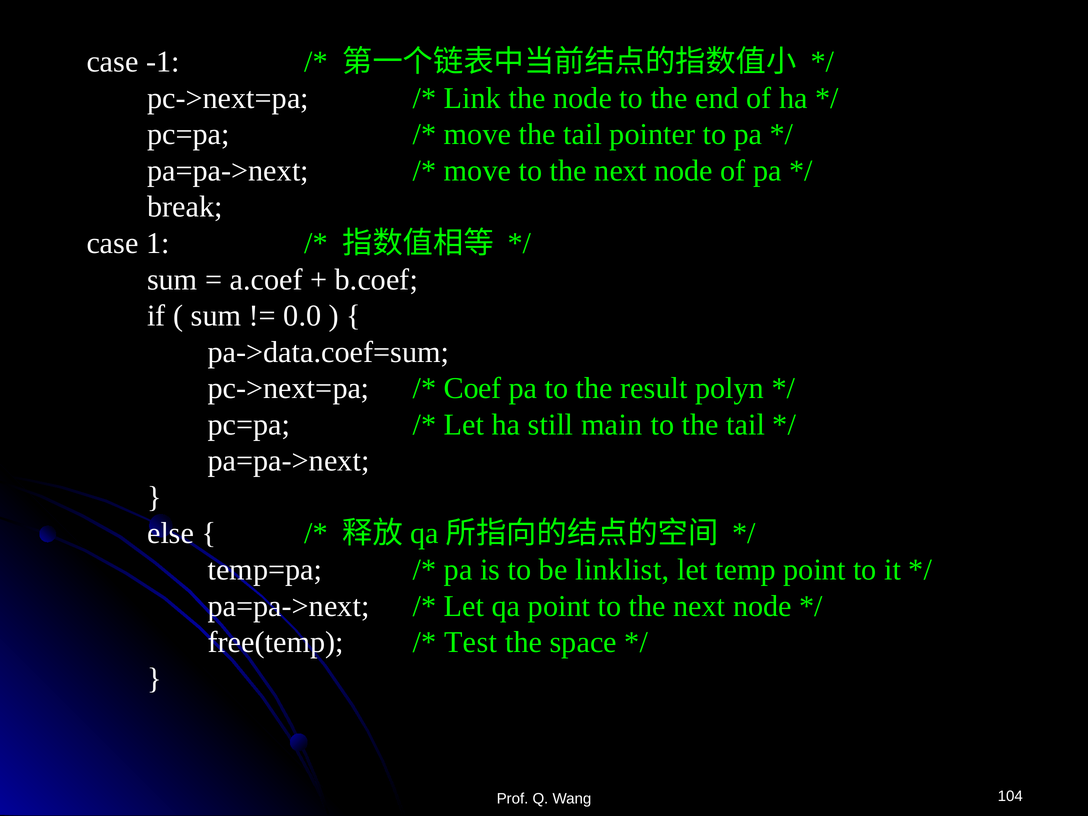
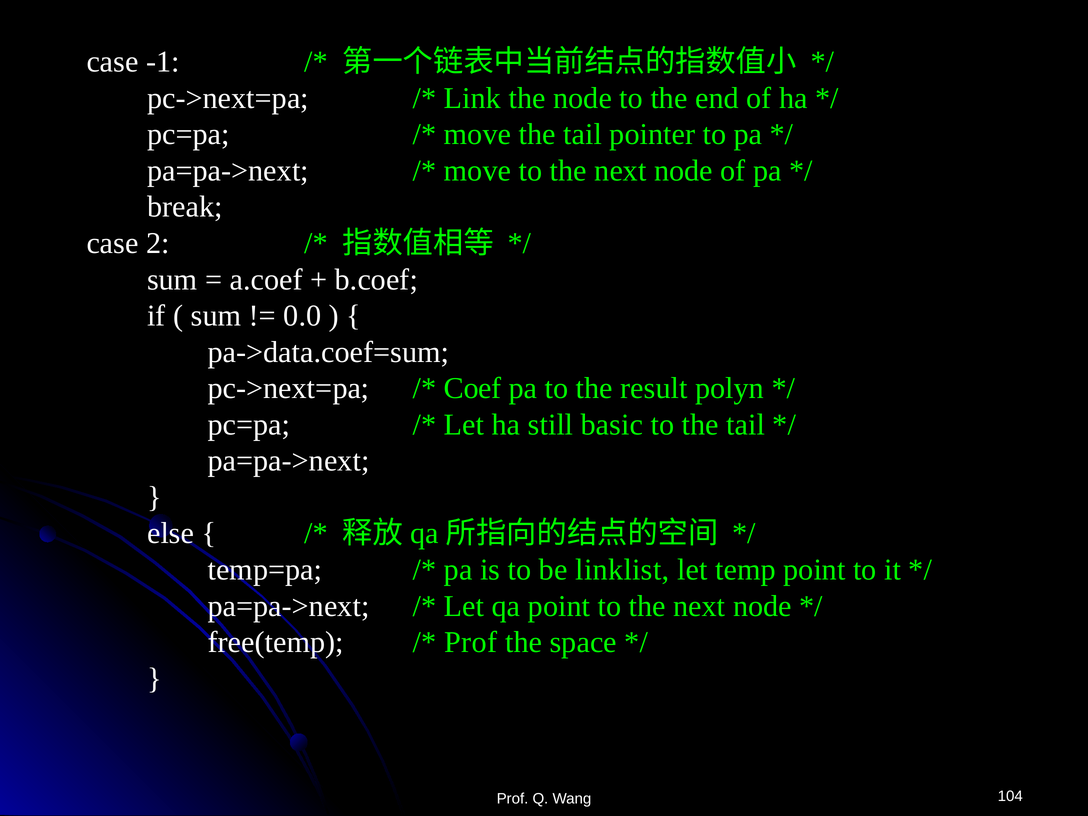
1: 1 -> 2 (158, 243)
main: main -> basic (612, 425)
Test: Test -> Prof (471, 642)
